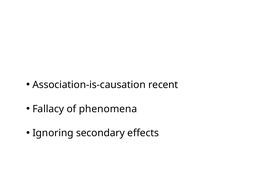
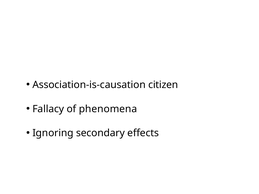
recent: recent -> citizen (163, 85)
